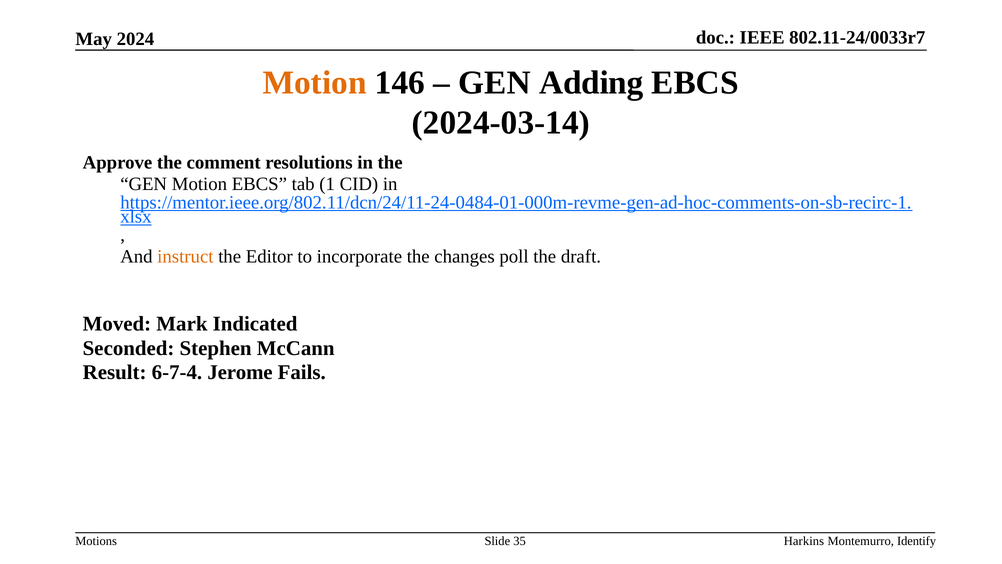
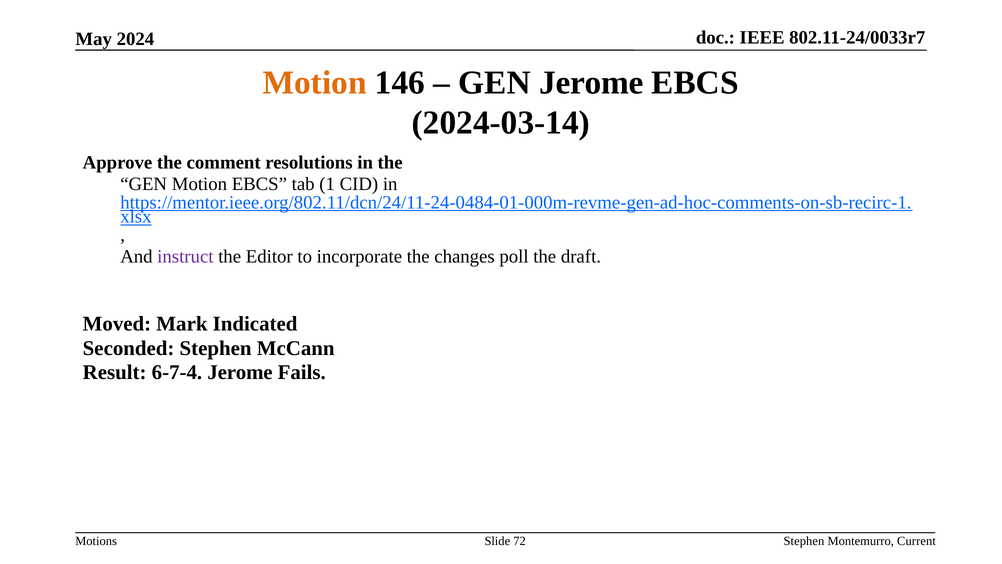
GEN Adding: Adding -> Jerome (591, 82)
instruct colour: orange -> purple (185, 256)
35: 35 -> 72 (520, 541)
Harkins: Harkins -> Stephen (804, 541)
Identify: Identify -> Current (916, 541)
